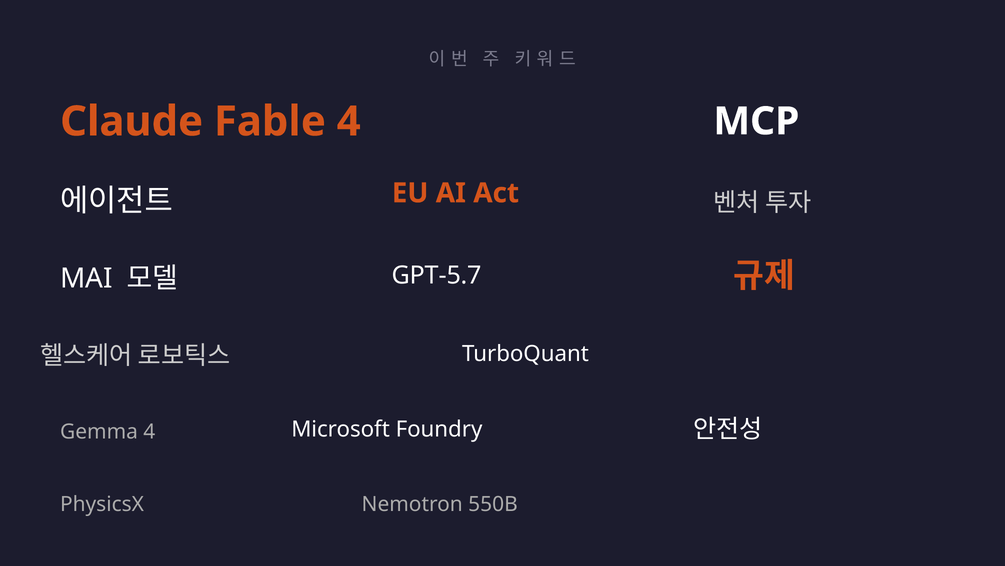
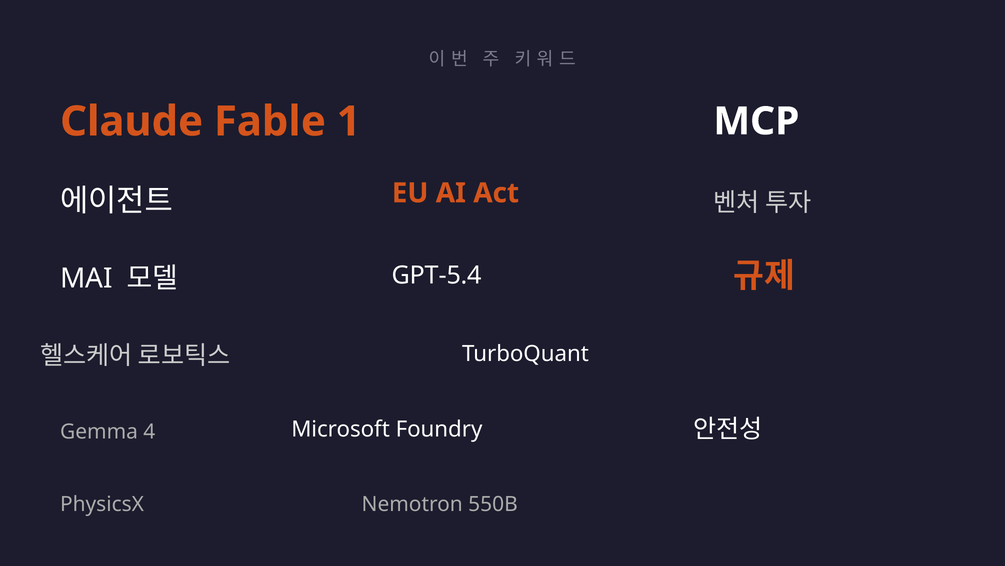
Fable 4: 4 -> 1 (349, 121)
GPT-5.7: GPT-5.7 -> GPT-5.4 (437, 275)
